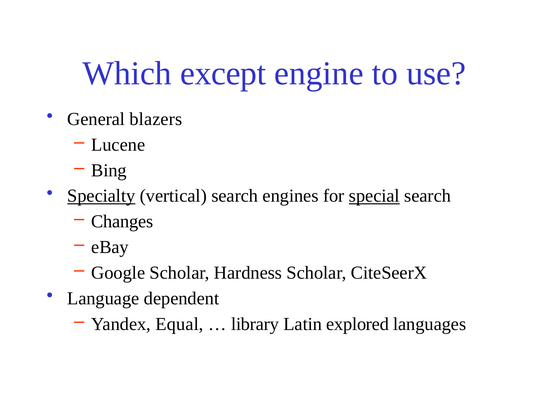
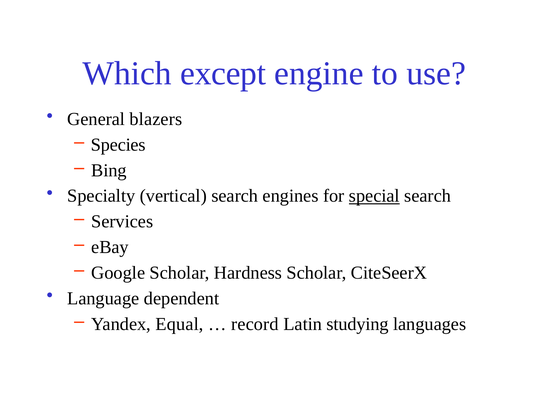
Lucene: Lucene -> Species (118, 145)
Specialty underline: present -> none (101, 196)
Changes: Changes -> Services (122, 221)
library: library -> record (255, 324)
explored: explored -> studying (358, 324)
